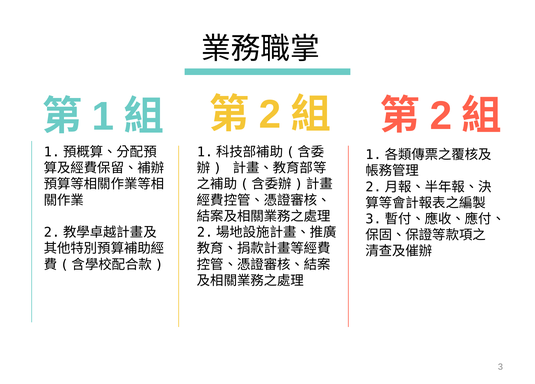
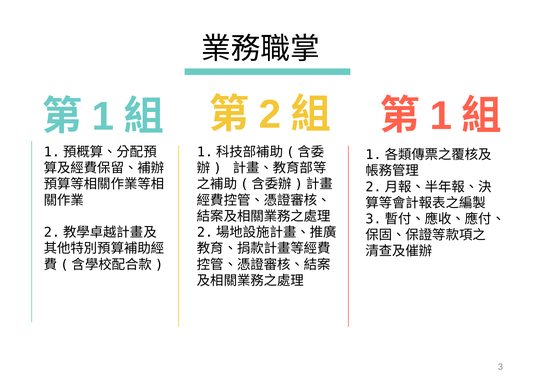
2: 2 -> 1 (441, 116)
